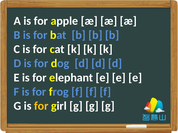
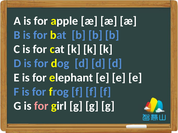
for colour: yellow -> pink (41, 106)
